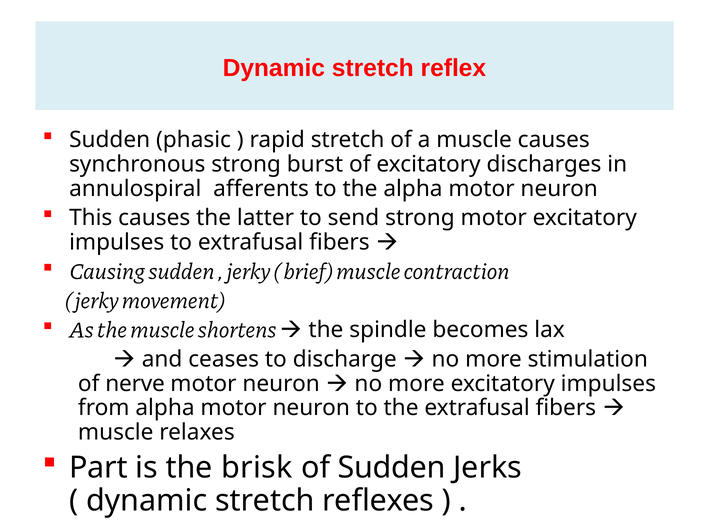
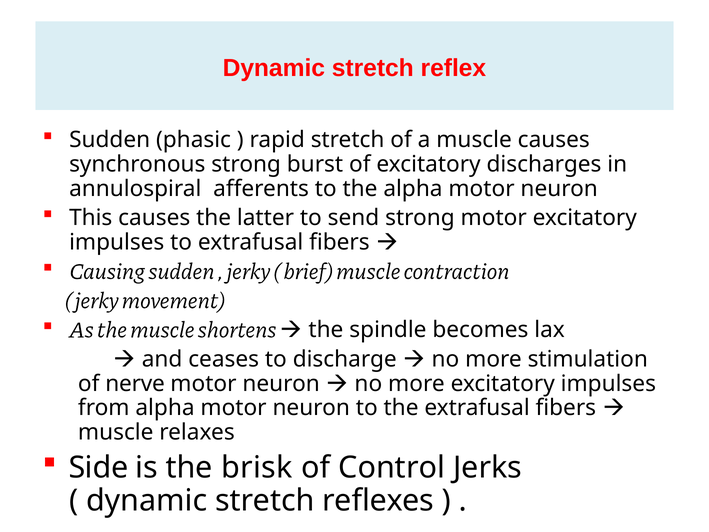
Part: Part -> Side (98, 467)
of Sudden: Sudden -> Control (392, 467)
